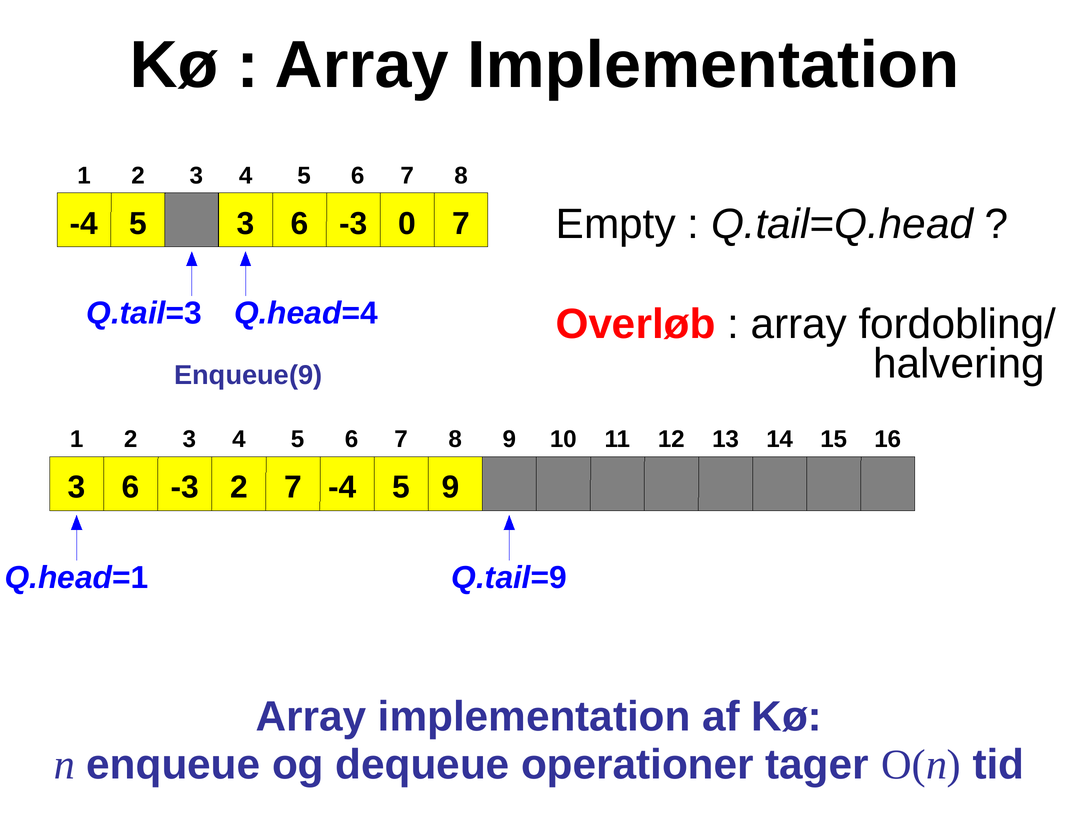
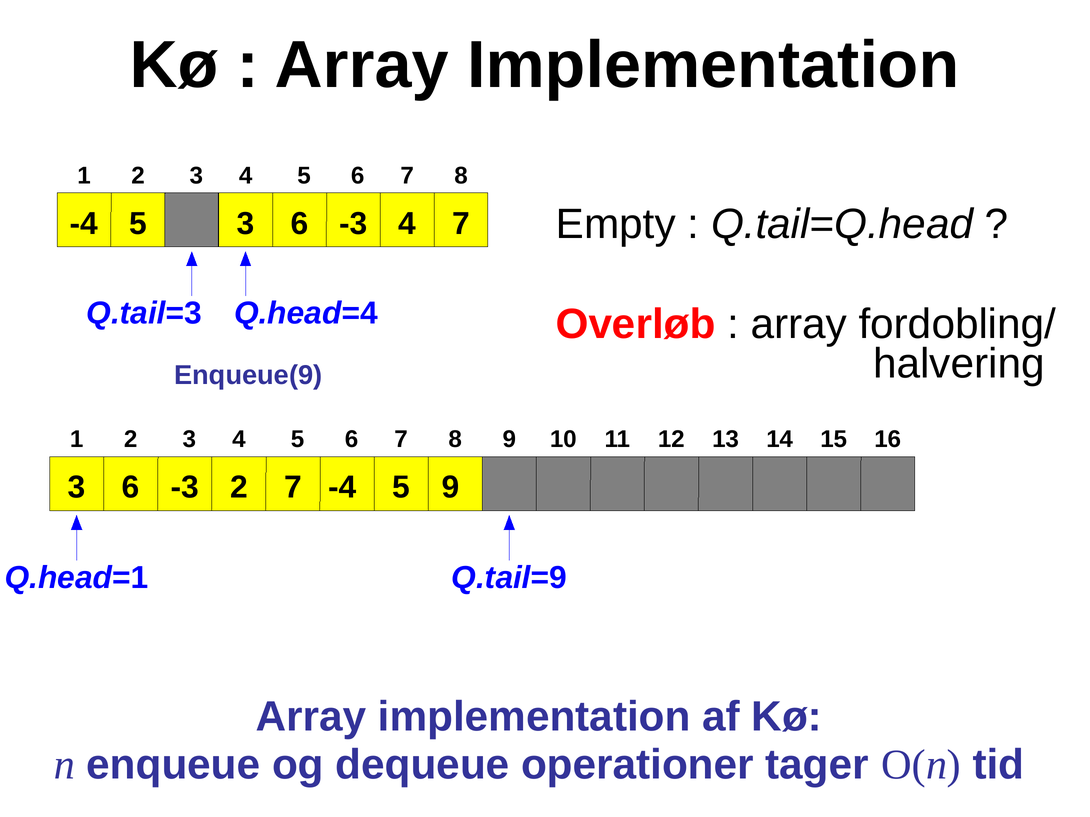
3 0: 0 -> 4 (407, 224)
